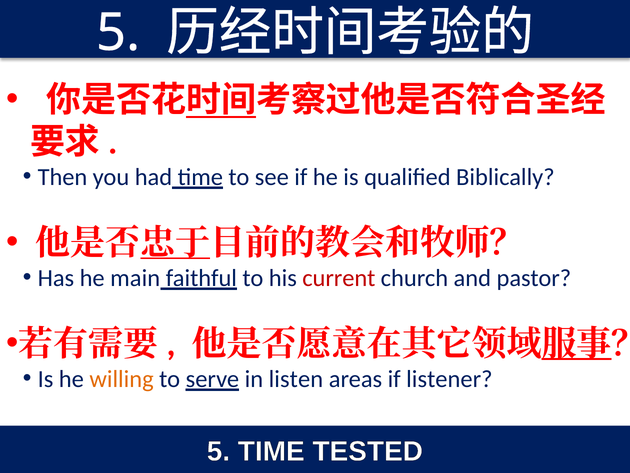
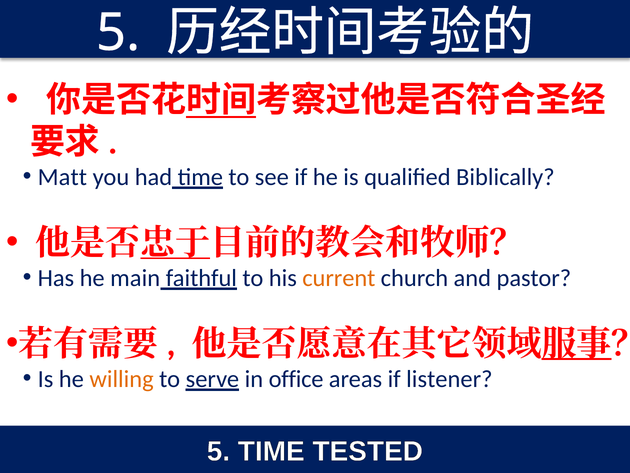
Then: Then -> Matt (62, 177)
current colour: red -> orange (339, 278)
listen: listen -> office (296, 379)
